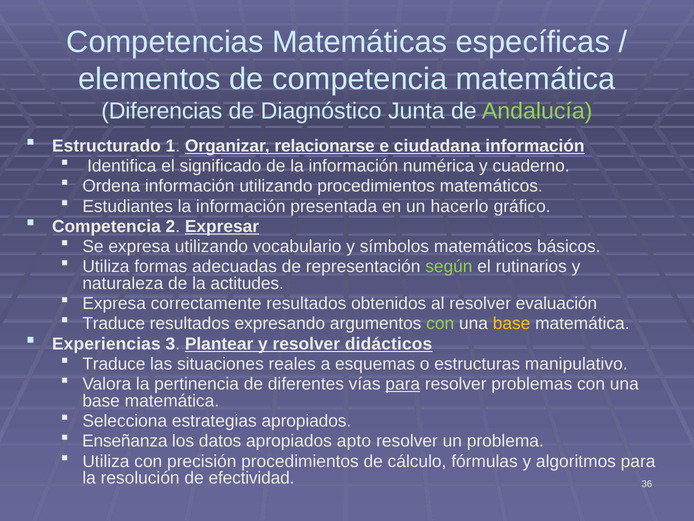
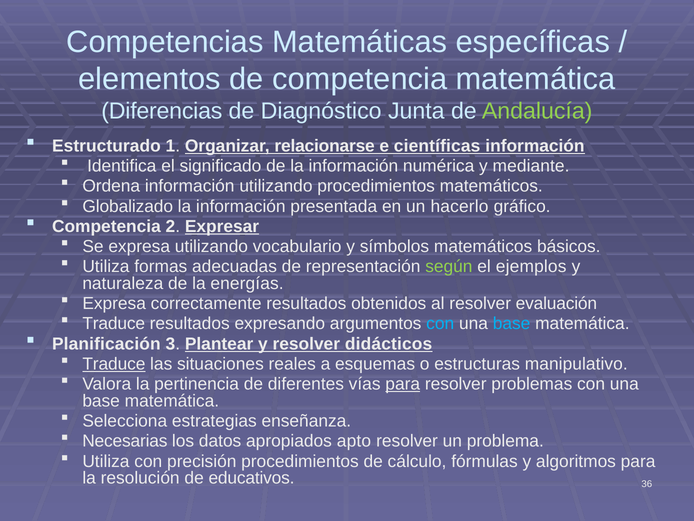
ciudadana: ciudadana -> científicas (437, 146)
cuaderno: cuaderno -> mediante (531, 166)
Estudiantes: Estudiantes -> Globalizado (128, 206)
rutinarios: rutinarios -> ejemplos (531, 266)
actitudes: actitudes -> energías (247, 283)
con colour: light green -> light blue (440, 323)
base colour: yellow -> light blue (512, 323)
Experiencias: Experiencias -> Planificación (106, 344)
Traduce underline: none -> present (114, 364)
estrategias apropiados: apropiados -> enseñanza (306, 421)
Enseñanza: Enseñanza -> Necesarias (125, 441)
efectividad: efectividad -> educativos (251, 478)
